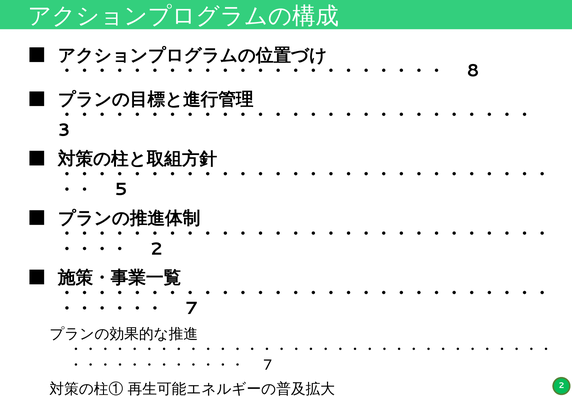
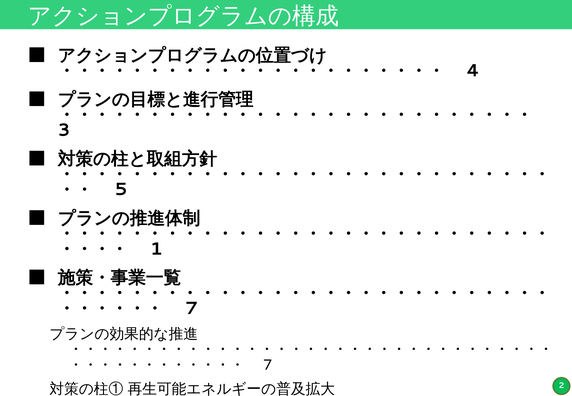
8: 8 -> 4 (473, 71)
2: 2 -> 1 (156, 249)
